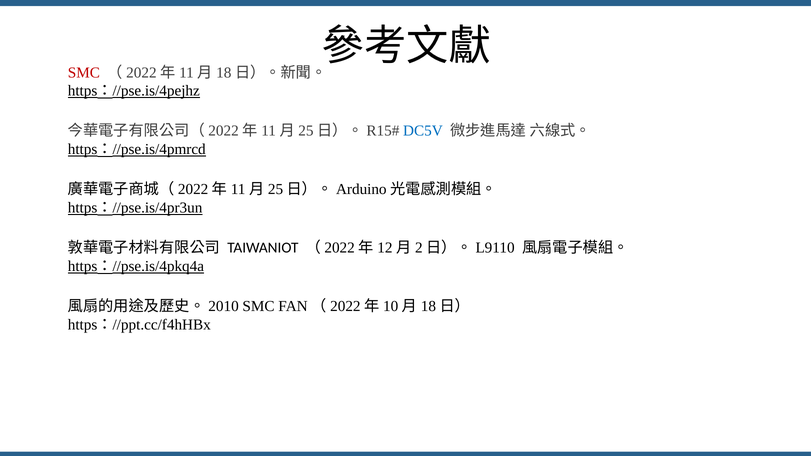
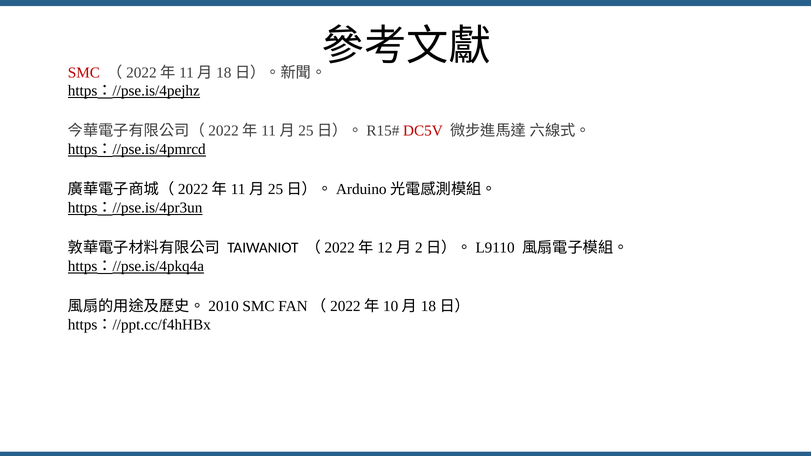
DC5V colour: blue -> red (423, 131)
